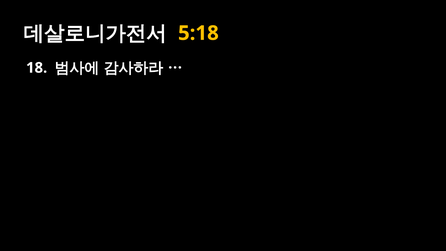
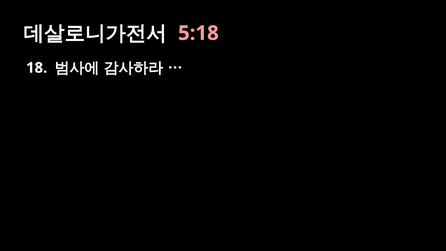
5:18 colour: yellow -> pink (198, 33)
